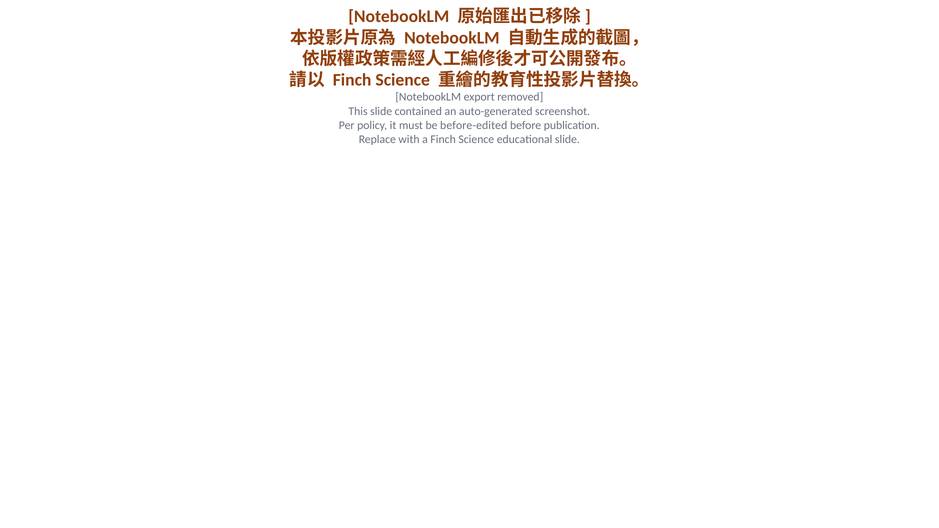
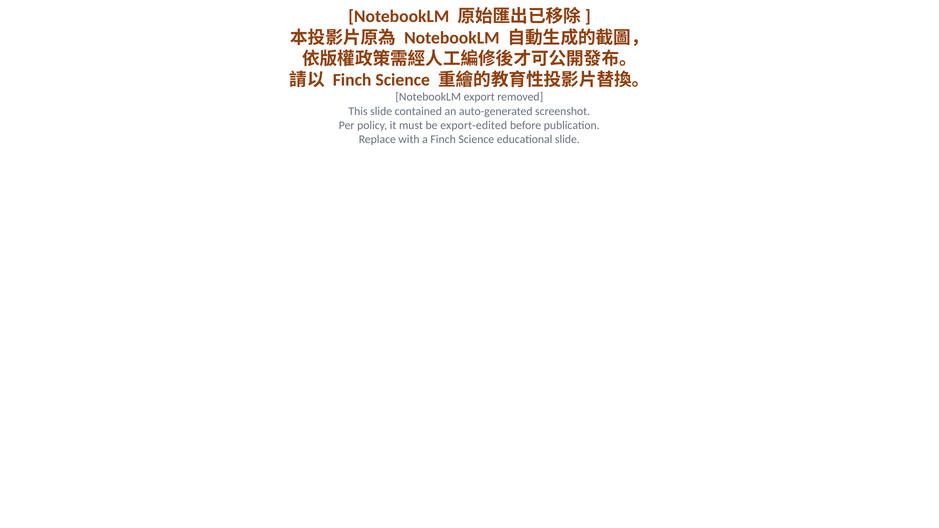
before-edited: before-edited -> export-edited (474, 125)
